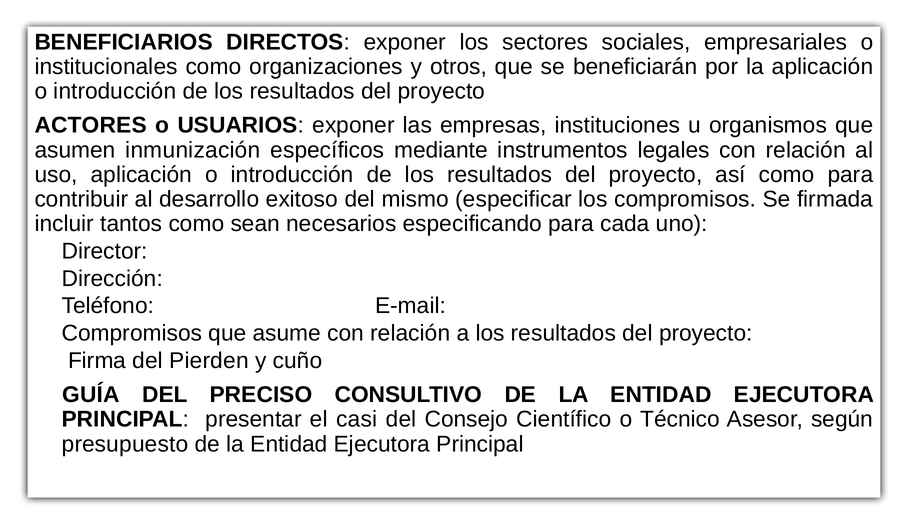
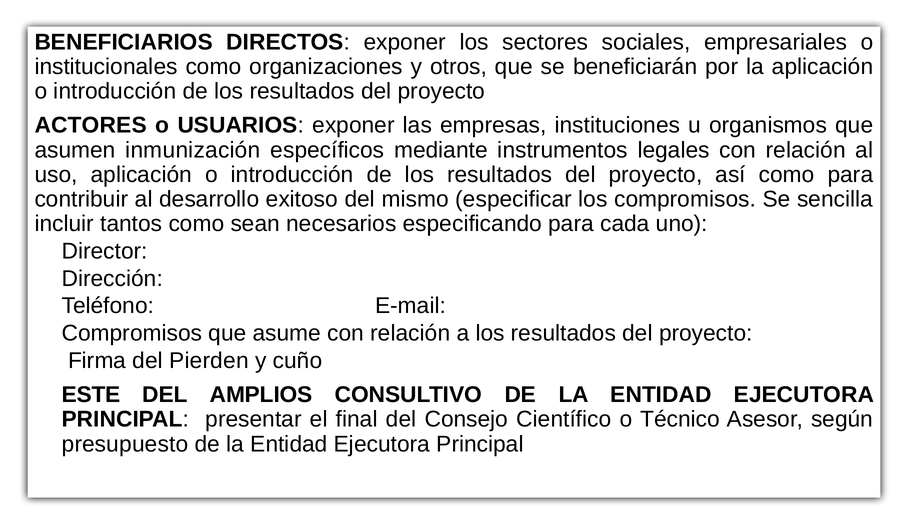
firmada: firmada -> sencilla (835, 199)
GUÍA: GUÍA -> ESTE (91, 395)
PRECISO: PRECISO -> AMPLIOS (261, 395)
casi: casi -> final (357, 420)
